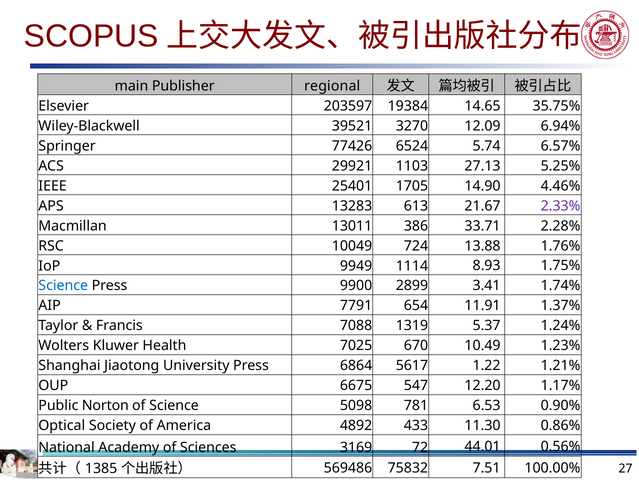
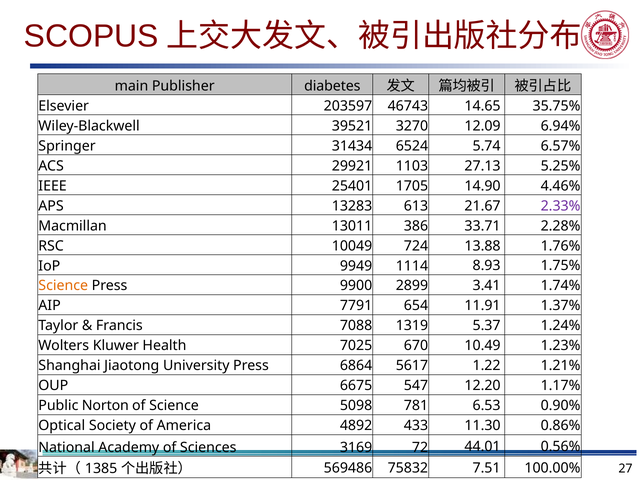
regional: regional -> diabetes (332, 86)
19384: 19384 -> 46743 (408, 106)
77426: 77426 -> 31434 (352, 146)
Science colour: blue -> orange (63, 285)
